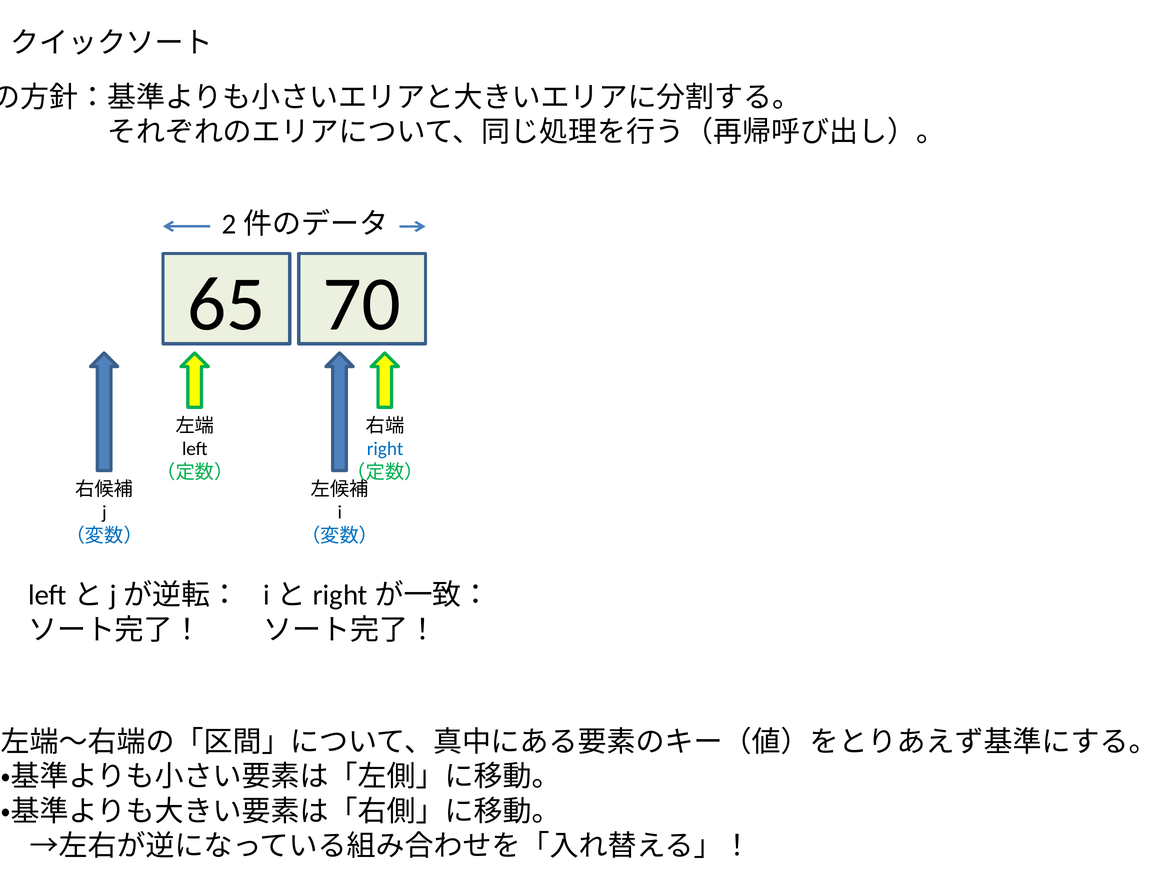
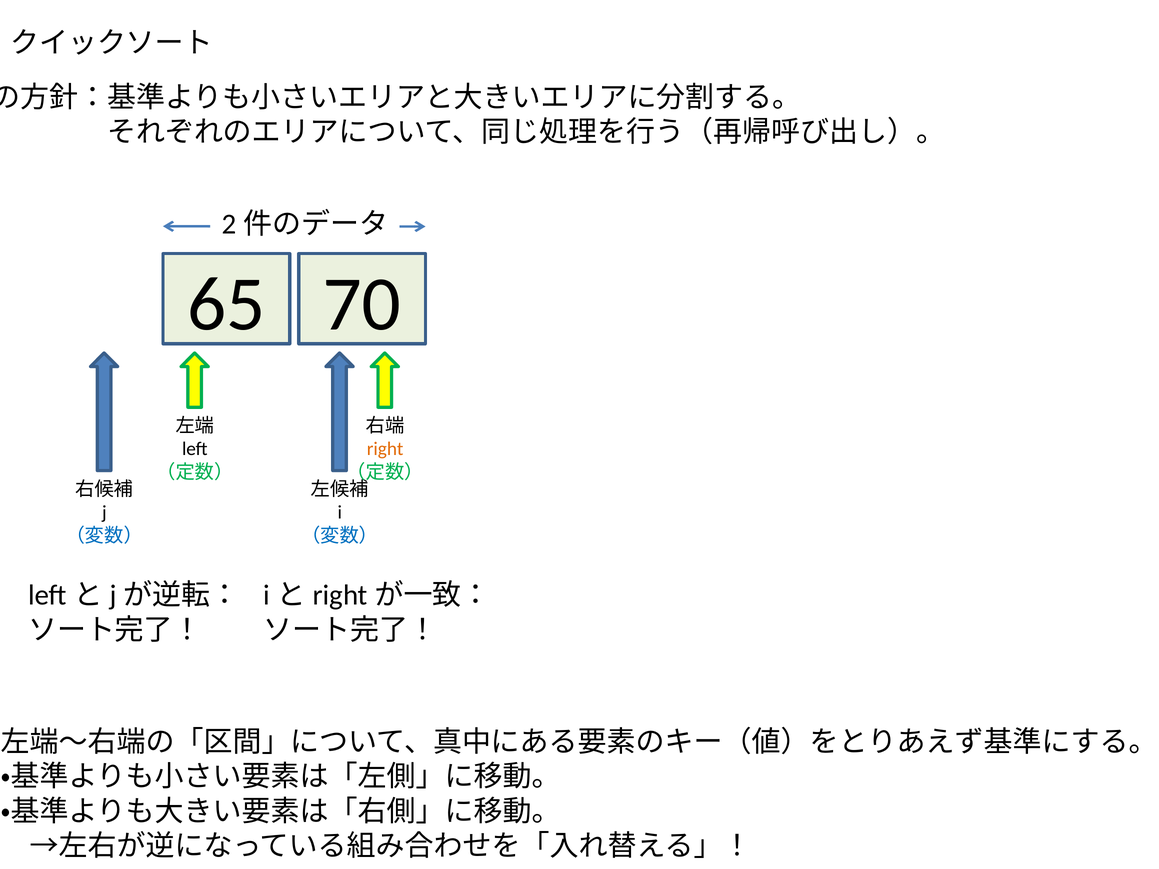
right colour: blue -> orange (385, 449)
